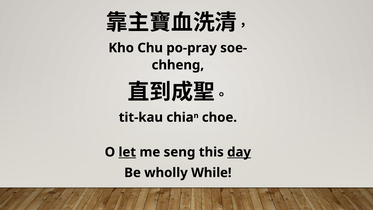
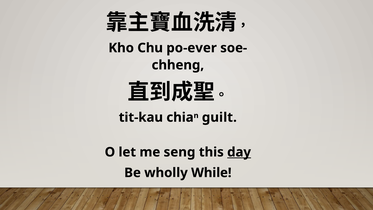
po-pray: po-pray -> po-ever (192, 48)
choe: choe -> guilt (219, 117)
let underline: present -> none (127, 152)
